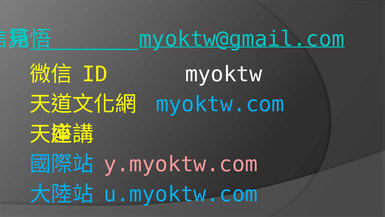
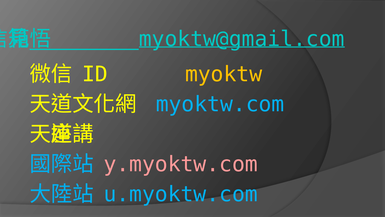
myoktw colour: white -> yellow (224, 74)
